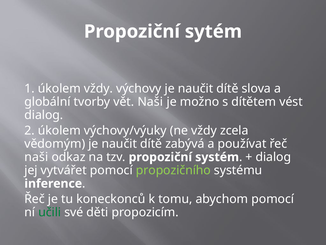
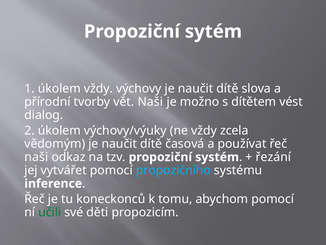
globální: globální -> přírodní (47, 102)
zabývá: zabývá -> časová (185, 144)
dialog: dialog -> řezání (273, 157)
propozičního colour: light green -> light blue (173, 170)
